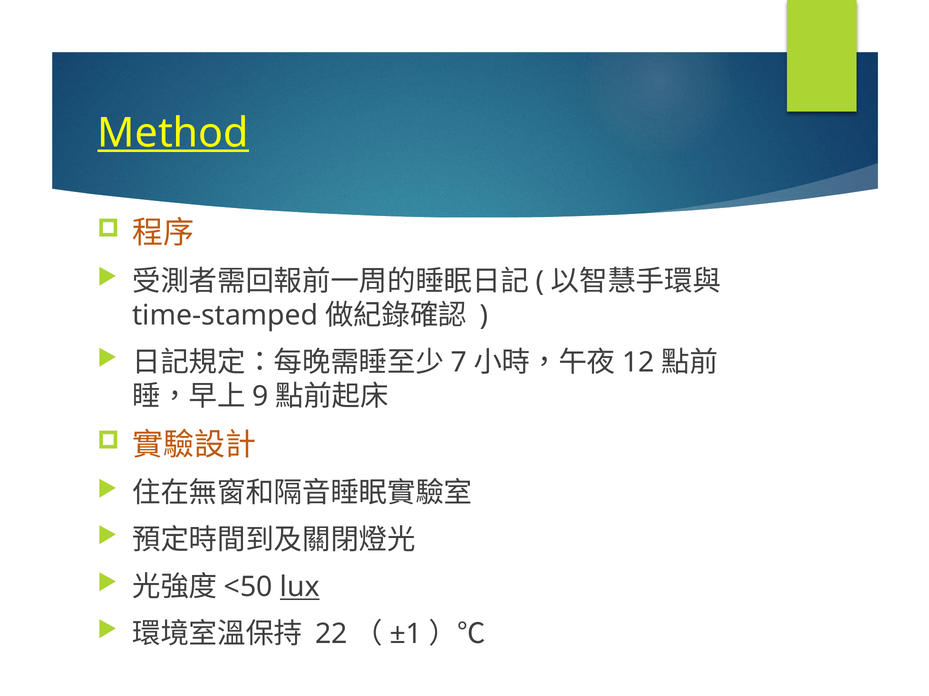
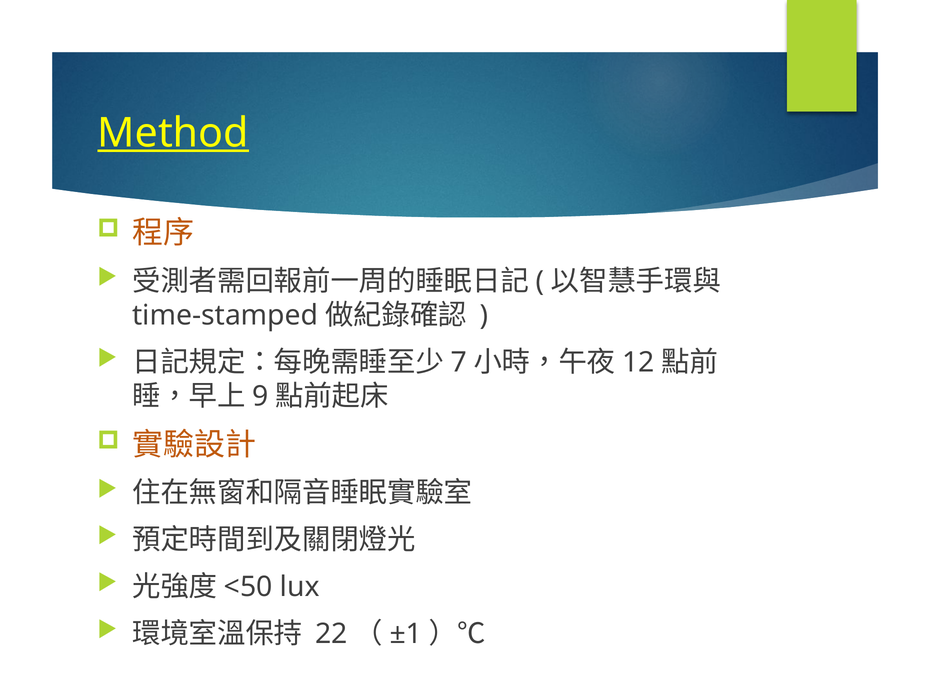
lux underline: present -> none (300, 588)
